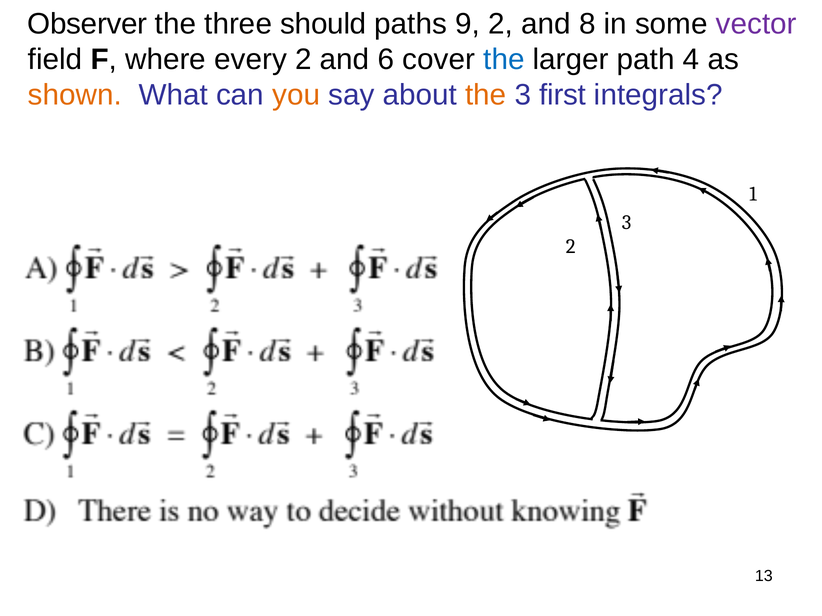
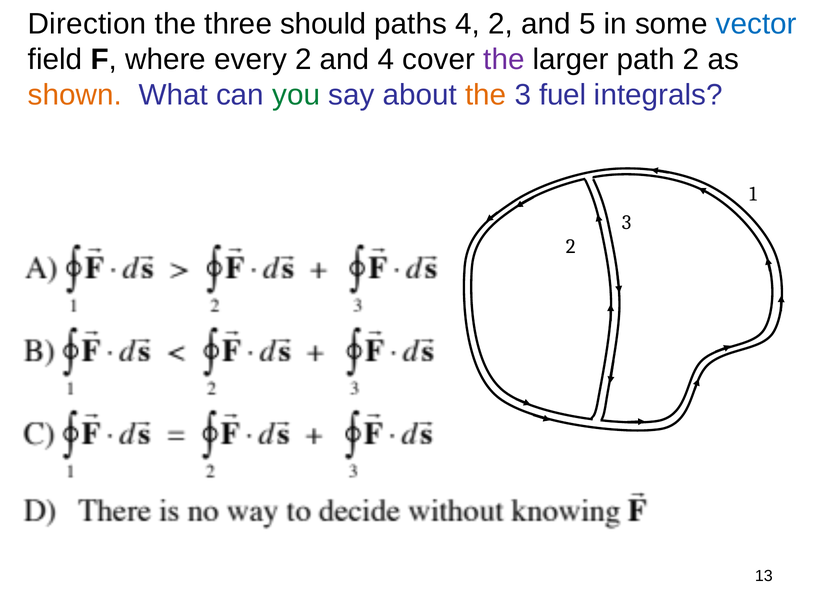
Observer: Observer -> Direction (87, 24)
paths 9: 9 -> 4 (468, 24)
8: 8 -> 5 (587, 24)
vector colour: purple -> blue (756, 24)
and 6: 6 -> 4 (386, 60)
the colour: blue -> purple (504, 60)
path 4: 4 -> 2 (691, 60)
you colour: orange -> green (296, 95)
first: first -> fuel (563, 95)
